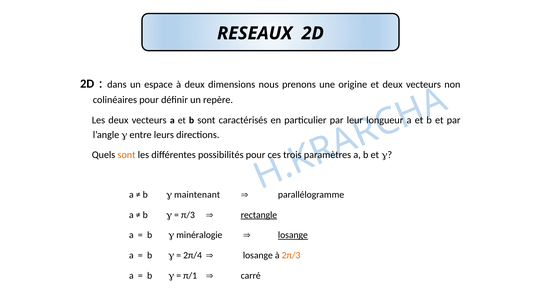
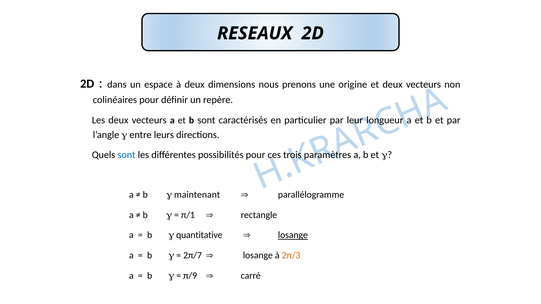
sont colour: orange -> blue (127, 155)
π/3: π/3 -> π/1 (188, 215)
rectangle underline: present -> none (259, 215)
minéralogie: minéralogie -> quantitative (199, 235)
2π/4: 2π/4 -> 2π/7 (193, 256)
π/1: π/1 -> π/9 (190, 276)
